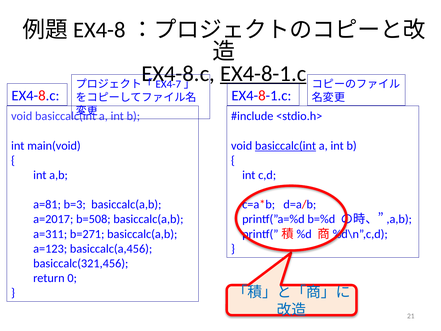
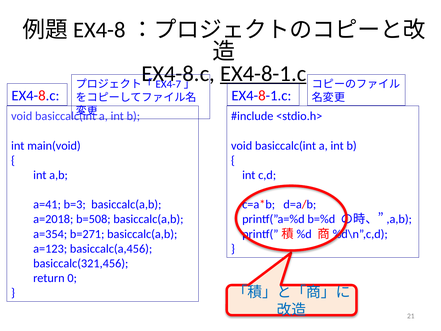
basiccalc(int underline: present -> none (286, 146)
a=81: a=81 -> a=41 (47, 204)
a=2017: a=2017 -> a=2018 (53, 219)
a=311: a=311 -> a=354 (50, 234)
